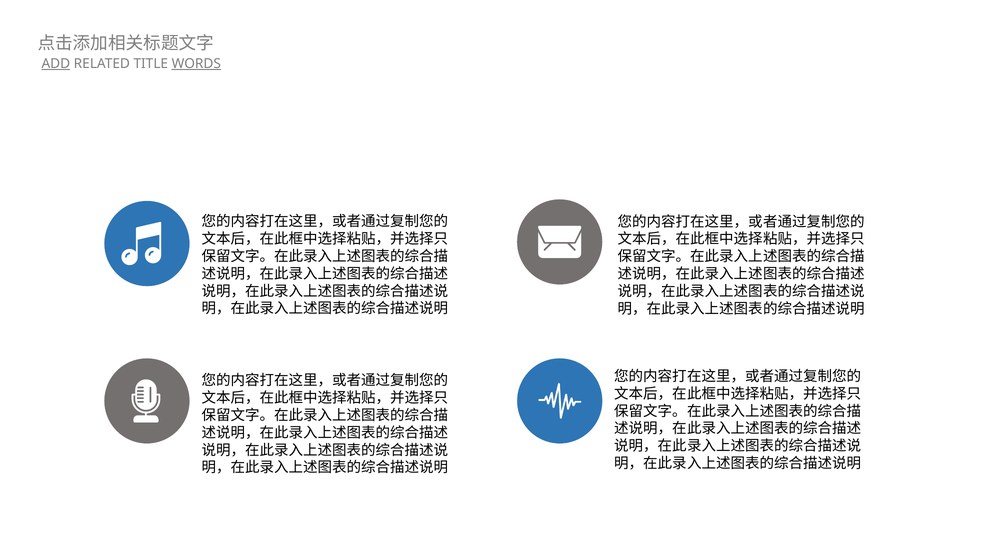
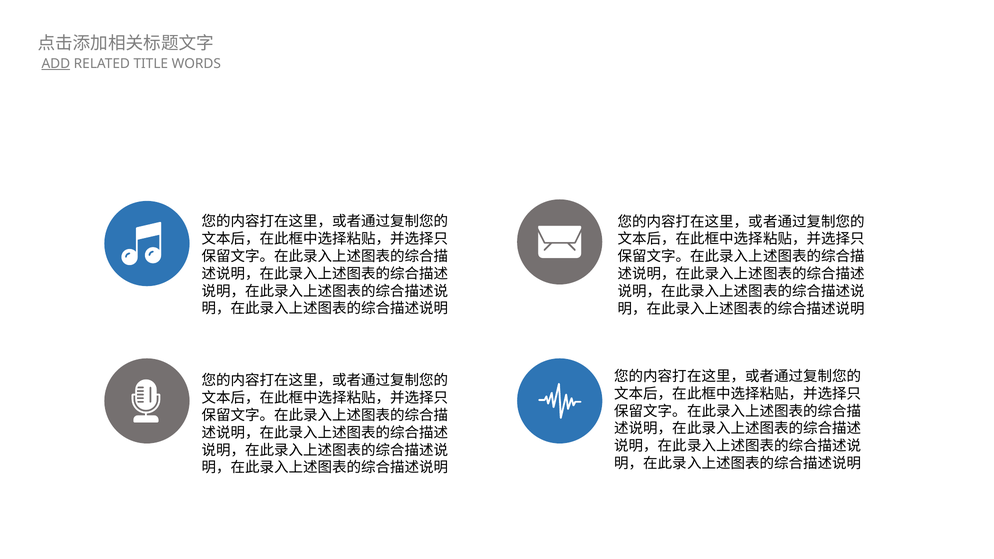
WORDS underline: present -> none (196, 64)
